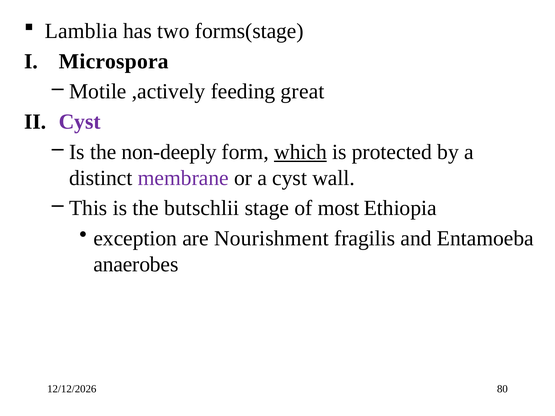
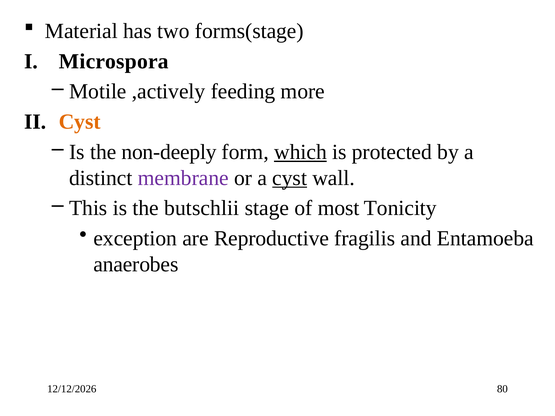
Lamblia: Lamblia -> Material (81, 31)
great: great -> more (303, 92)
Cyst colour: purple -> orange (80, 122)
cyst underline: none -> present (290, 178)
Ethiopia: Ethiopia -> Tonicity (400, 208)
Nourishment: Nourishment -> Reproductive (272, 238)
